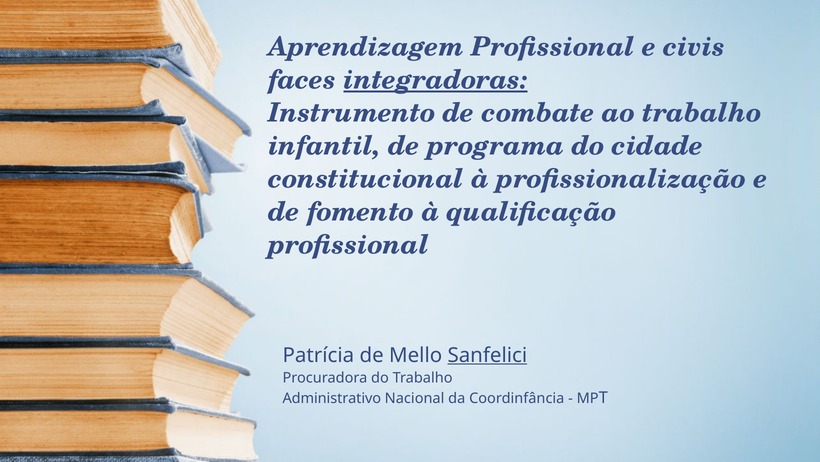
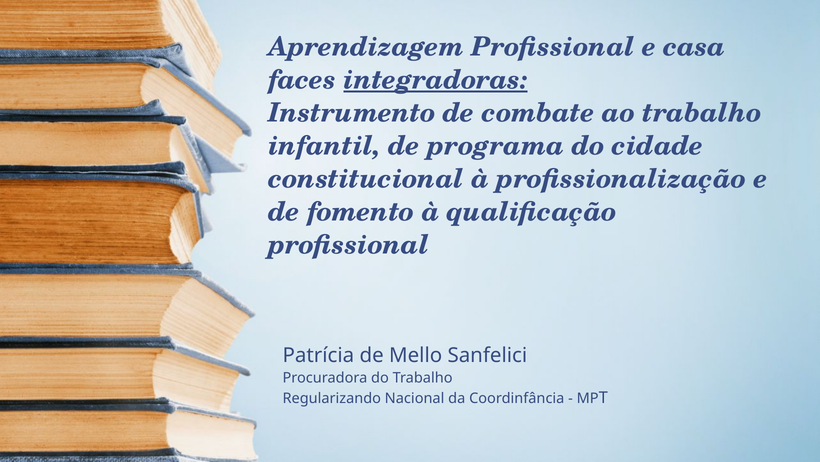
civis: civis -> casa (694, 47)
Sanfelici underline: present -> none (487, 355)
Administrativo: Administrativo -> Regularizando (332, 398)
